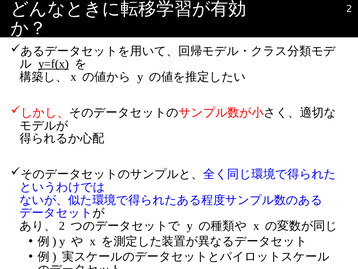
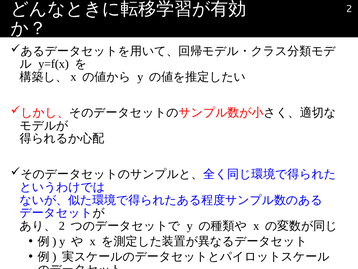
y=f(x underline: present -> none (54, 64)
